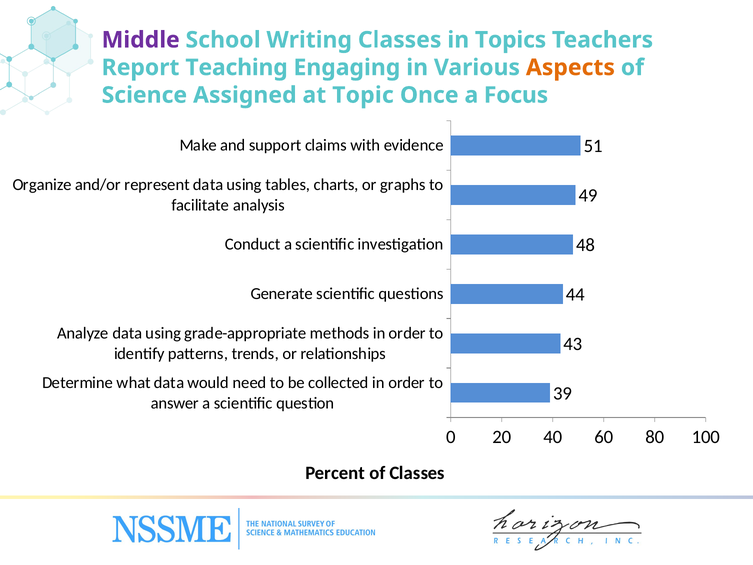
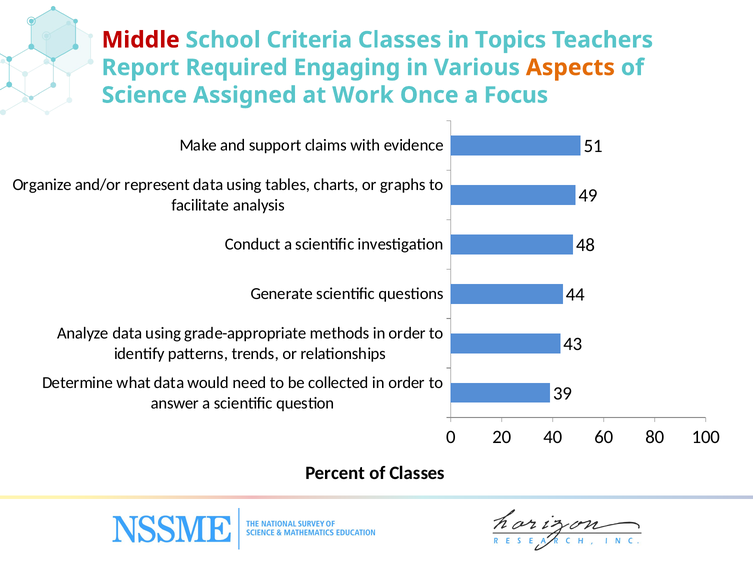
Middle colour: purple -> red (141, 40)
Writing: Writing -> Criteria (309, 40)
Teaching: Teaching -> Required (237, 68)
Topic: Topic -> Work (363, 95)
